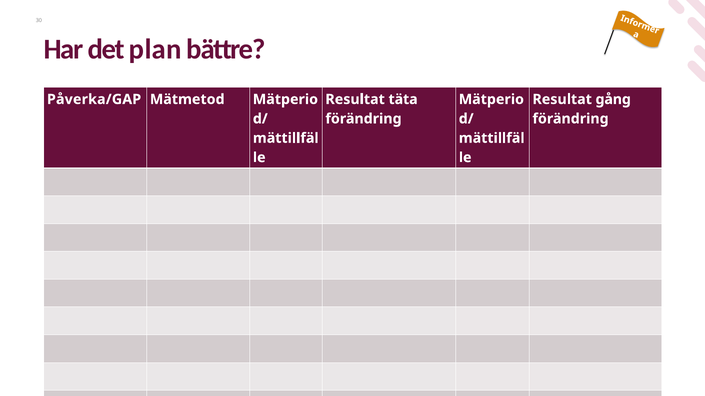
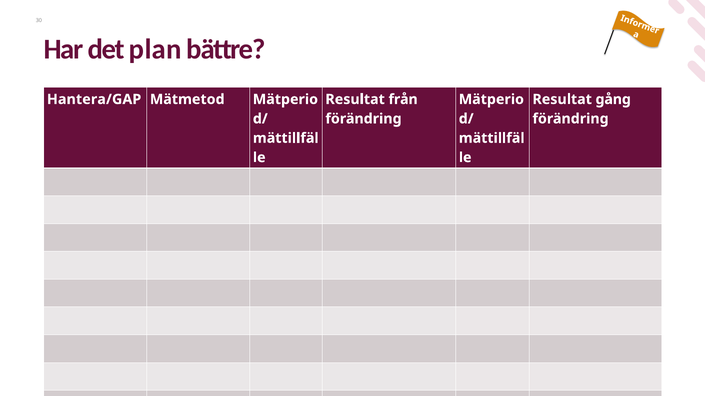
Påverka/GAP: Påverka/GAP -> Hantera/GAP (94, 99)
täta: täta -> från (403, 99)
